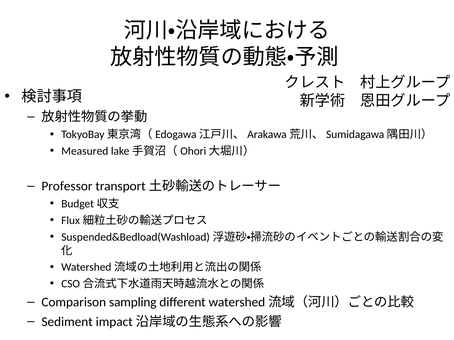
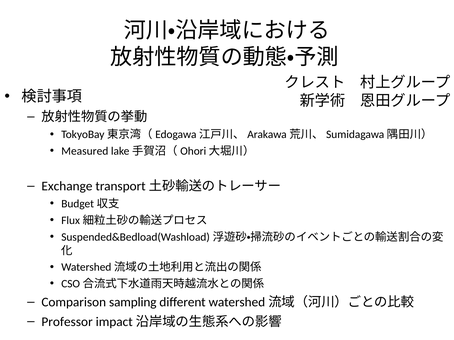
Professor: Professor -> Exchange (67, 186)
Sediment: Sediment -> Professor (67, 322)
